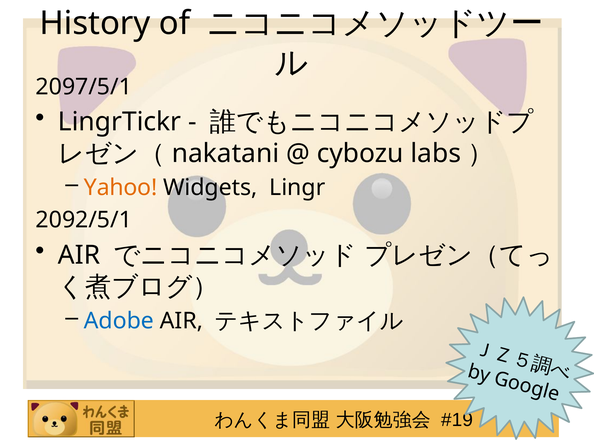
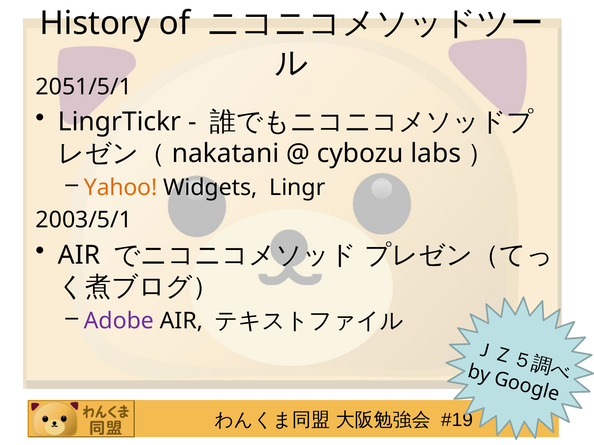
2097/5/1: 2097/5/1 -> 2051/5/1 (84, 87)
2092/5/1: 2092/5/1 -> 2003/5/1 (84, 220)
Adobe colour: blue -> purple (119, 321)
